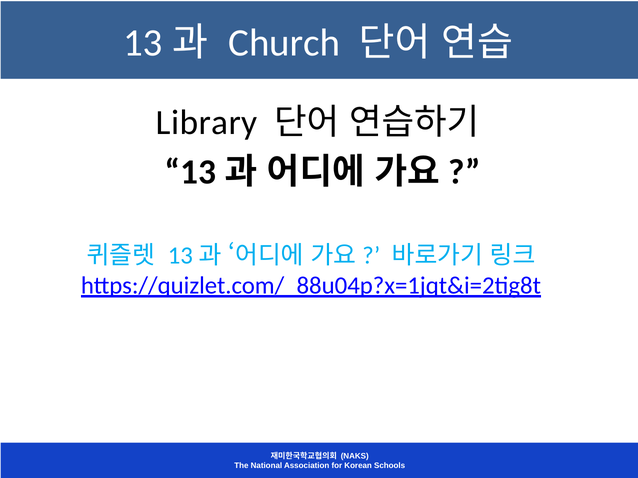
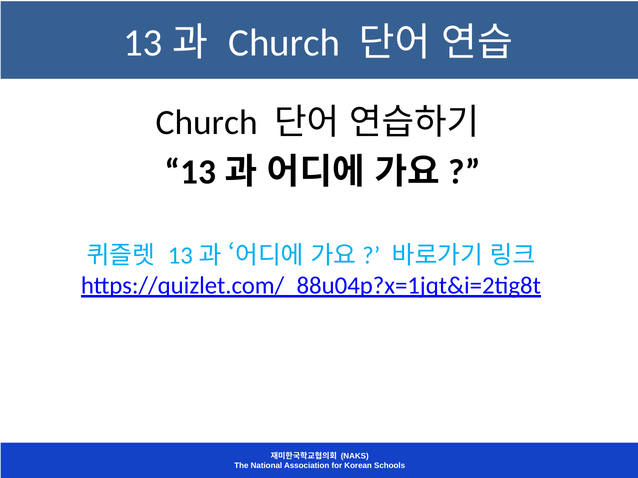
Library: Library -> Church (207, 123)
